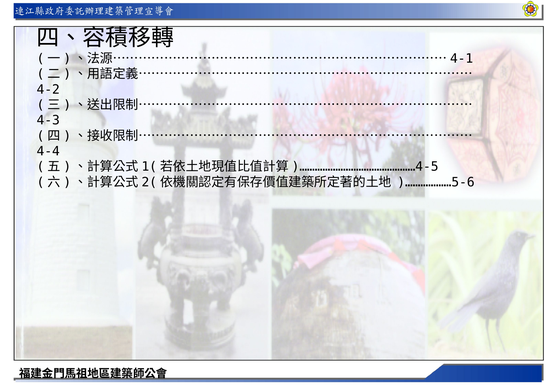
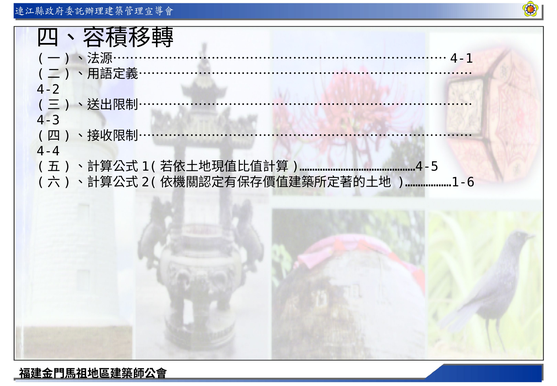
)………………5-6: )………………5-6 -> )………………1-6 (436, 182)
